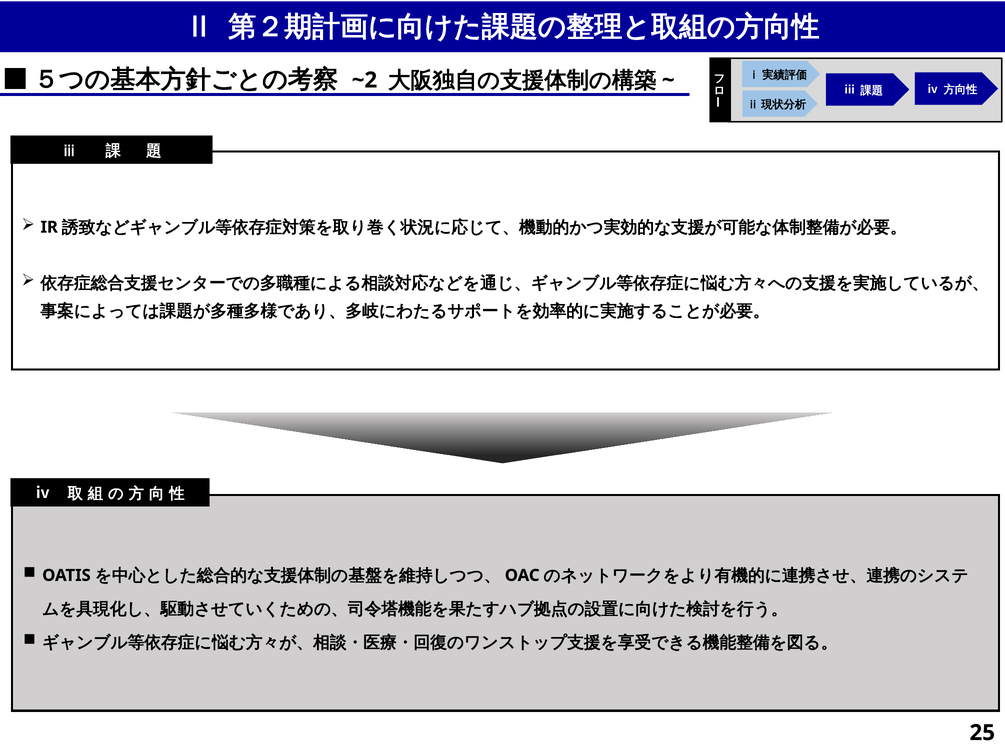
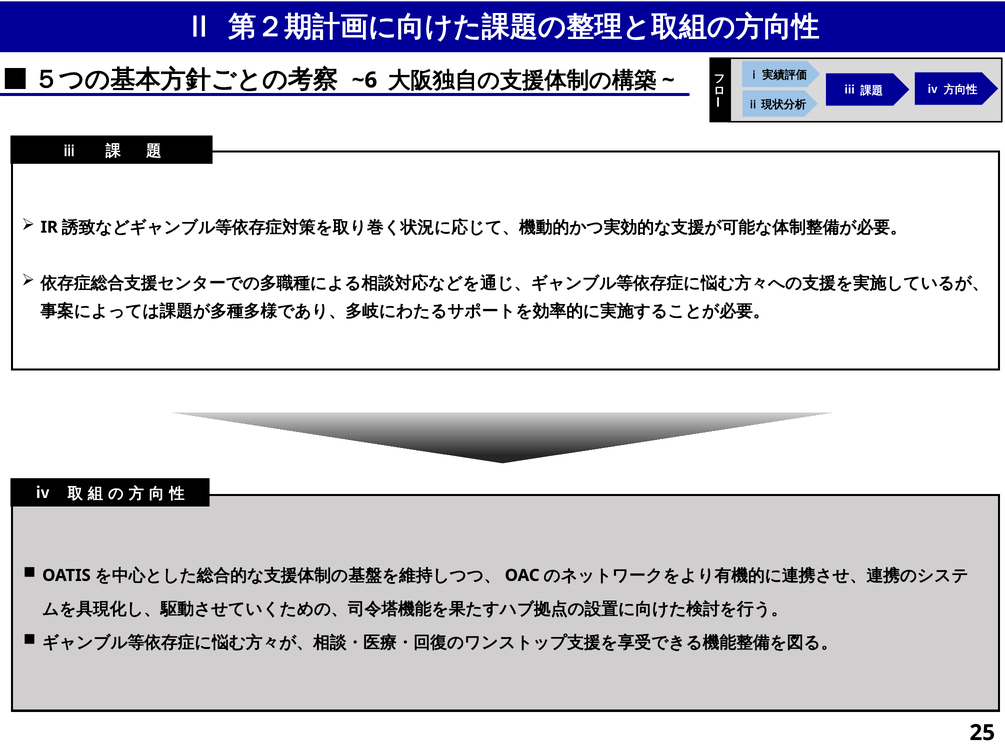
~2: ~2 -> ~6 (364, 80)
